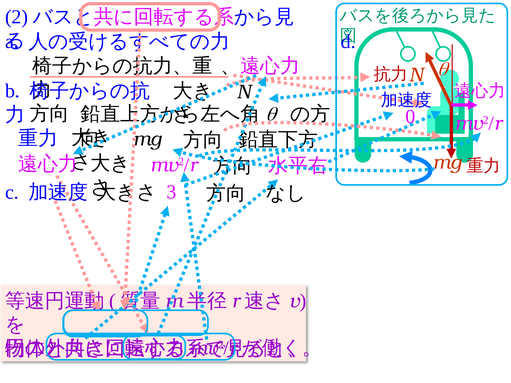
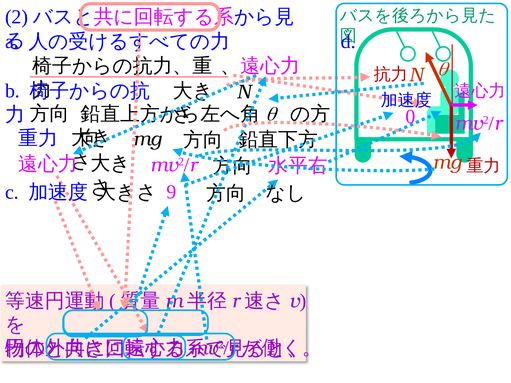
3: 3 -> 9 (171, 192)
